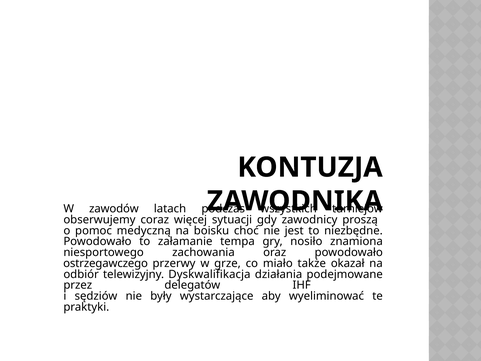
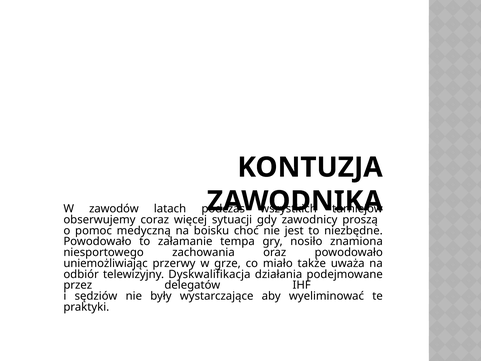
ostrzegawczego: ostrzegawczego -> uniemożliwiając (106, 263)
okazał: okazał -> uważa (348, 263)
